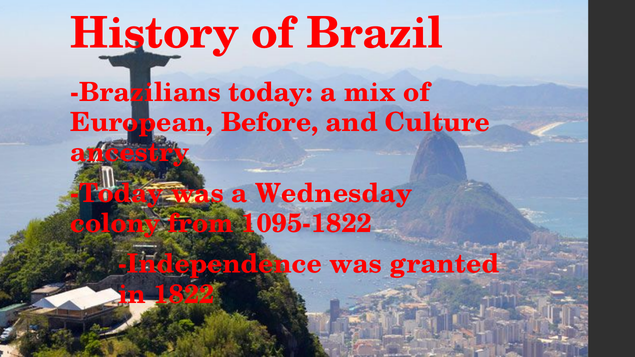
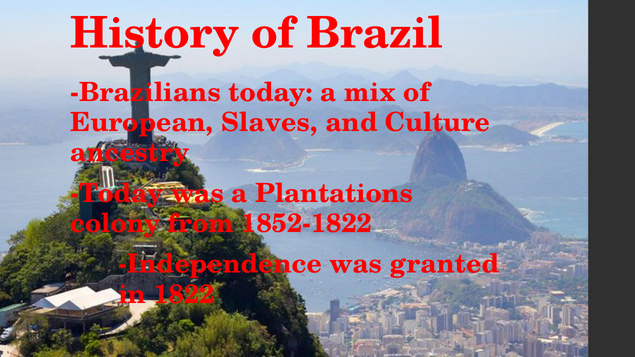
Before: Before -> Slaves (269, 123)
Wednesday: Wednesday -> Plantations (334, 194)
1095-1822: 1095-1822 -> 1852-1822 (307, 224)
